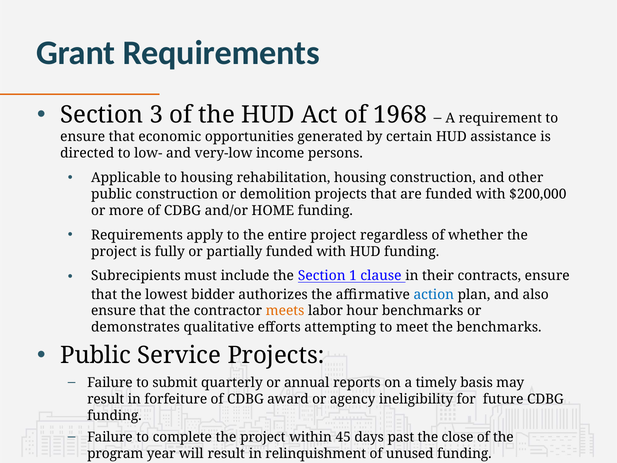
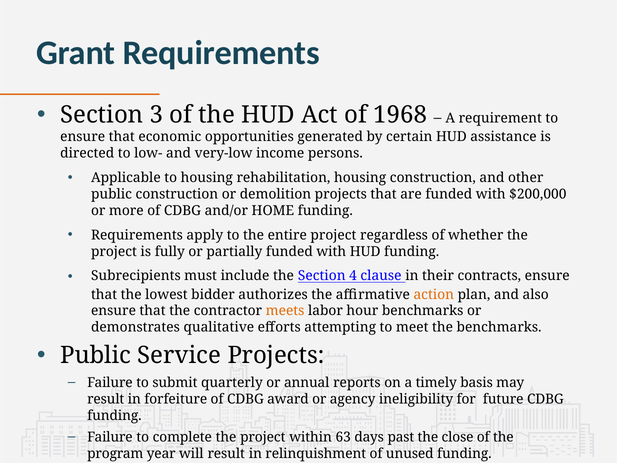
1: 1 -> 4 (353, 276)
action colour: blue -> orange (434, 294)
45: 45 -> 63 (343, 437)
